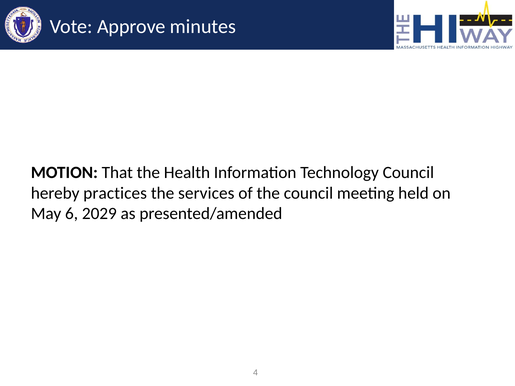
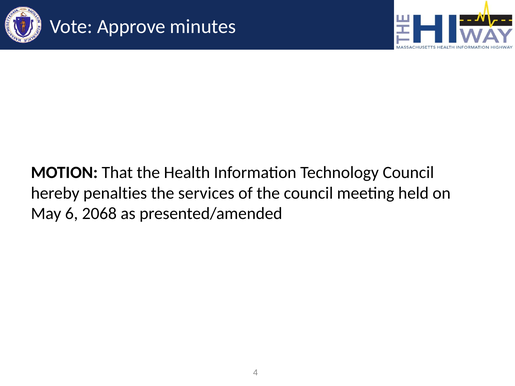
practices: practices -> penalties (115, 193)
2029: 2029 -> 2068 (99, 214)
